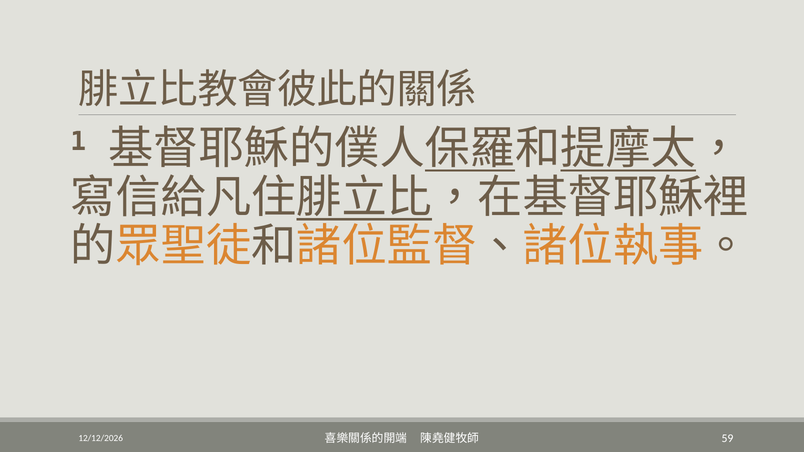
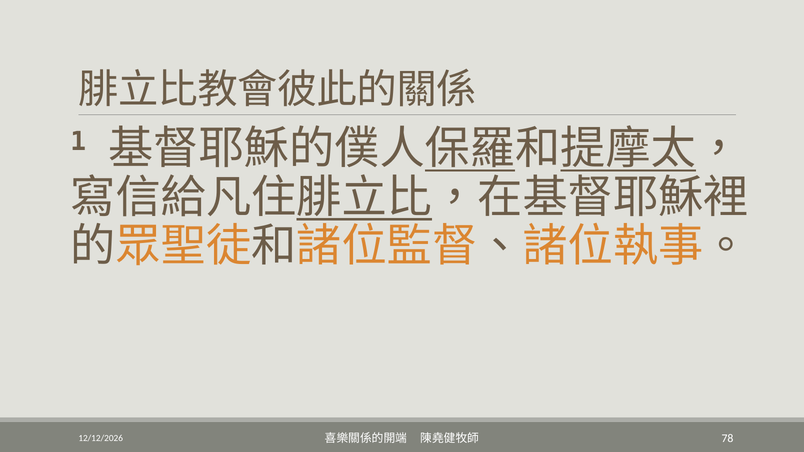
59: 59 -> 78 (727, 439)
